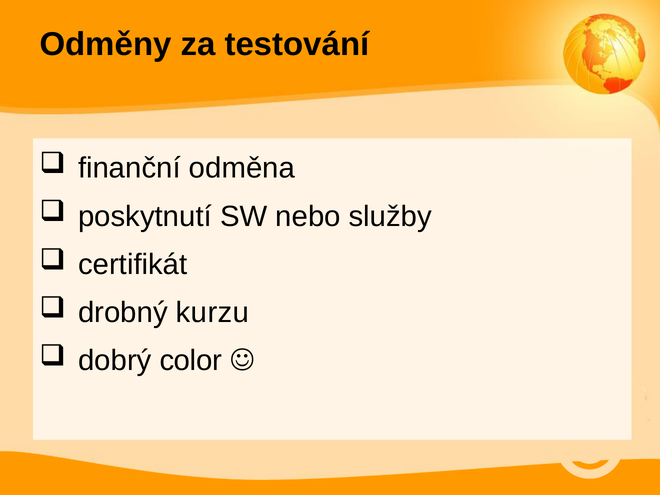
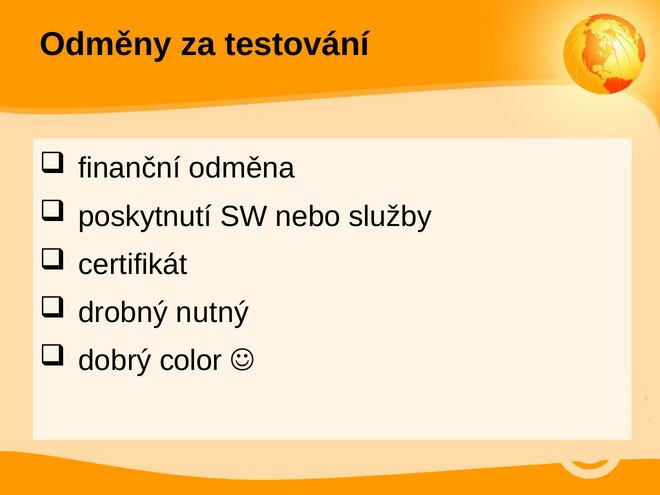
kurzu: kurzu -> nutný (212, 313)
